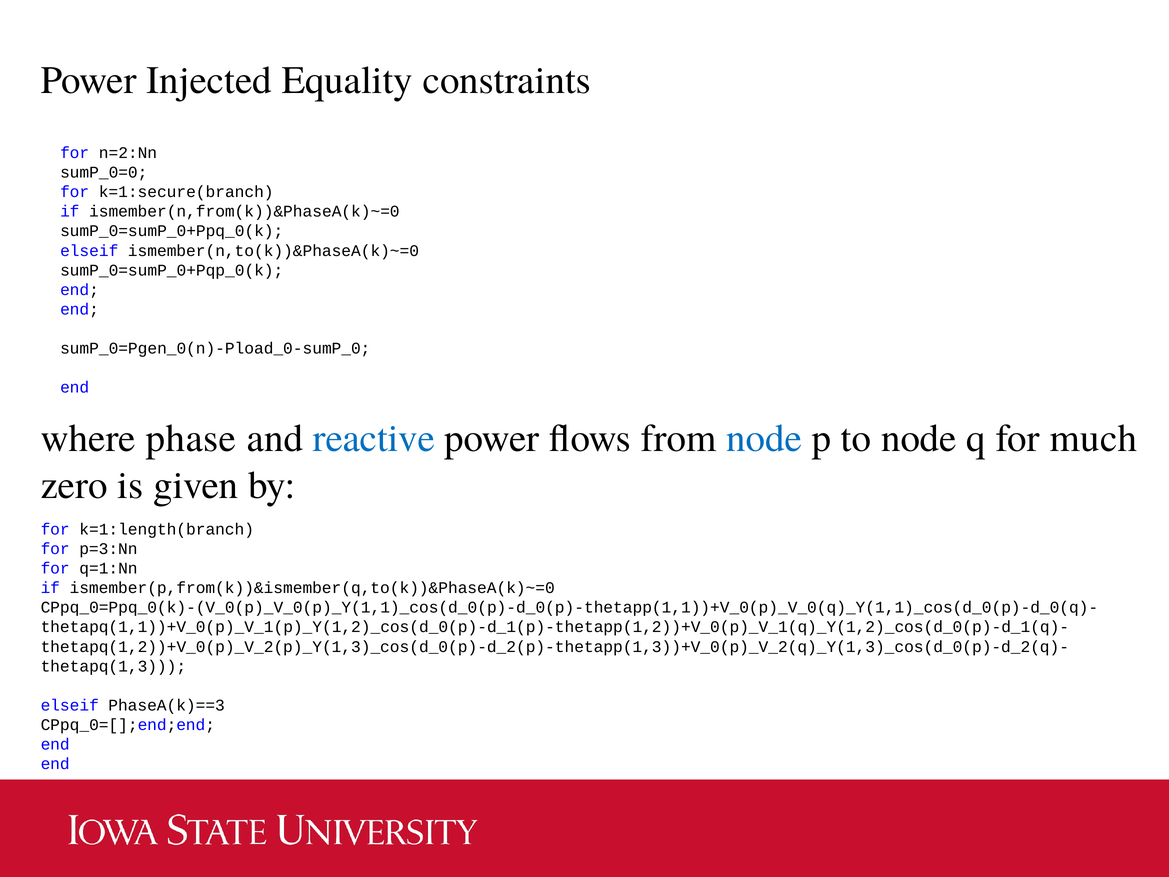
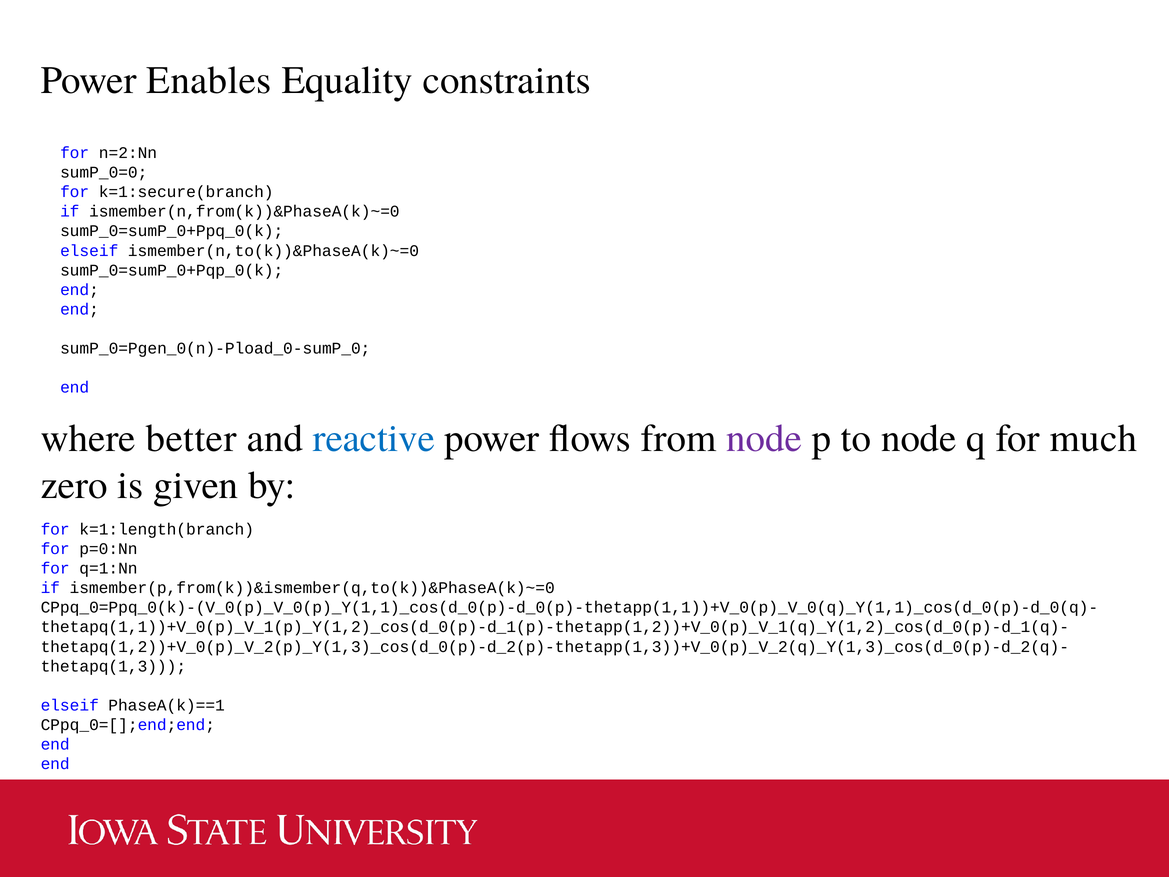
Injected: Injected -> Enables (209, 81)
phase: phase -> better (191, 438)
node colour: blue -> purple (764, 438)
p=3:Nn: p=3:Nn -> p=0:Nn (108, 549)
PhaseA(k)==3: PhaseA(k)==3 -> PhaseA(k)==1 (167, 705)
